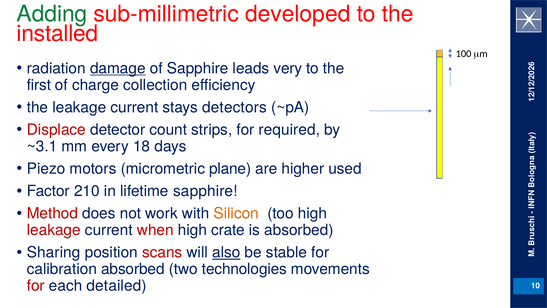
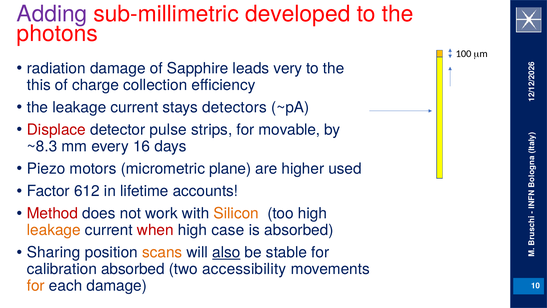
Adding colour: green -> purple (52, 14)
installed: installed -> photons (57, 34)
damage underline: present -> none (118, 68)
first: first -> this (39, 85)
count: count -> pulse (168, 130)
required: required -> movable (289, 130)
~3.1: ~3.1 -> ~8.3 (42, 146)
18: 18 -> 16 (142, 146)
210: 210 -> 612 (87, 191)
lifetime sapphire: sapphire -> accounts (205, 191)
leakage colour: red -> orange (54, 230)
crate: crate -> case (228, 230)
scans colour: red -> orange (162, 252)
technologies: technologies -> accessibility (244, 269)
for colour: red -> orange (36, 286)
each detailed: detailed -> damage (117, 286)
